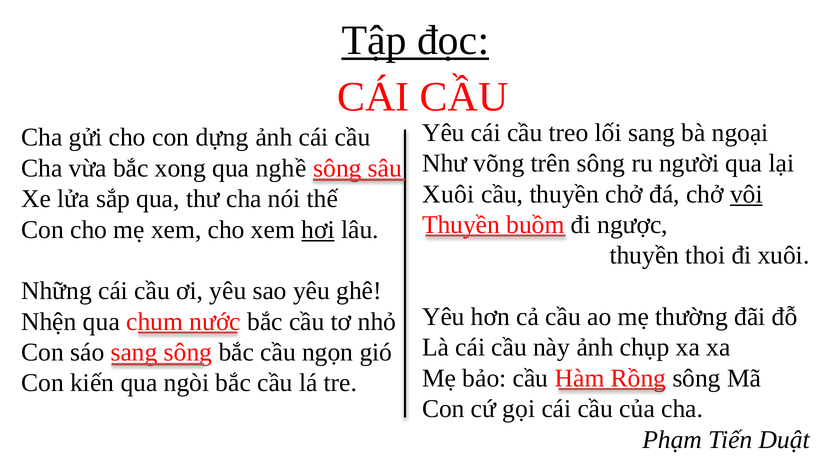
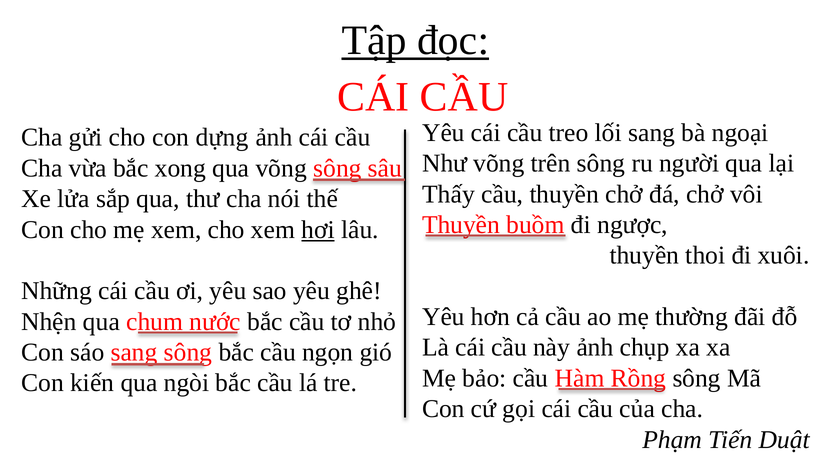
qua nghề: nghề -> võng (281, 168)
Xuôi: Xuôi -> Thấy (449, 194)
vôi underline: present -> none (746, 194)
